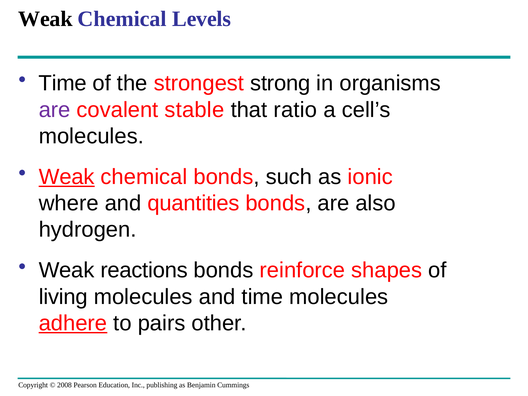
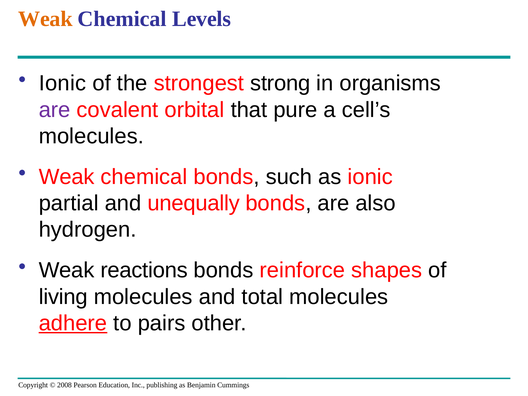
Weak colour: black -> orange (45, 19)
Time: Time -> Ionic (62, 83)
stable: stable -> orbital (194, 110)
ratio: ratio -> pure (295, 110)
Weak underline: present -> none (67, 177)
where: where -> partial (69, 203)
quantities: quantities -> unequally (194, 203)
and time: time -> total (262, 297)
